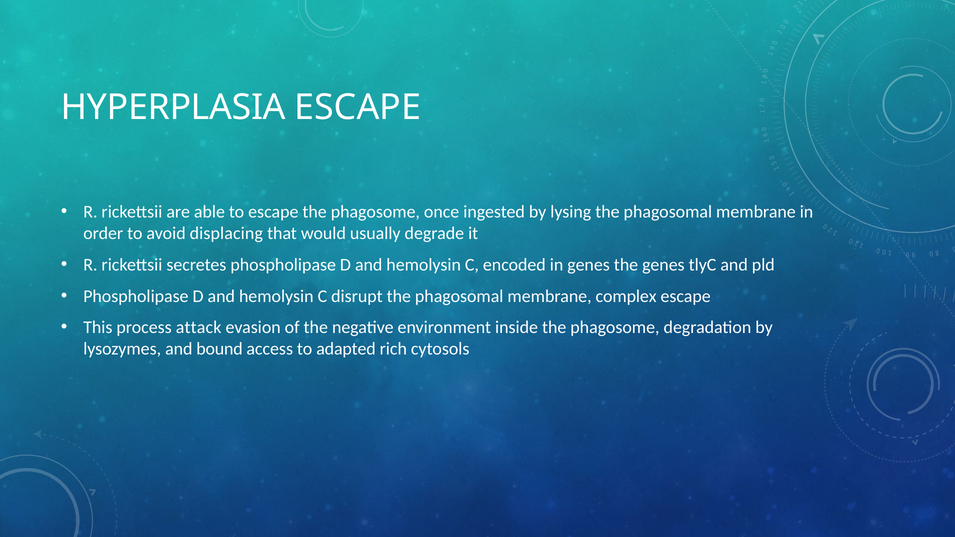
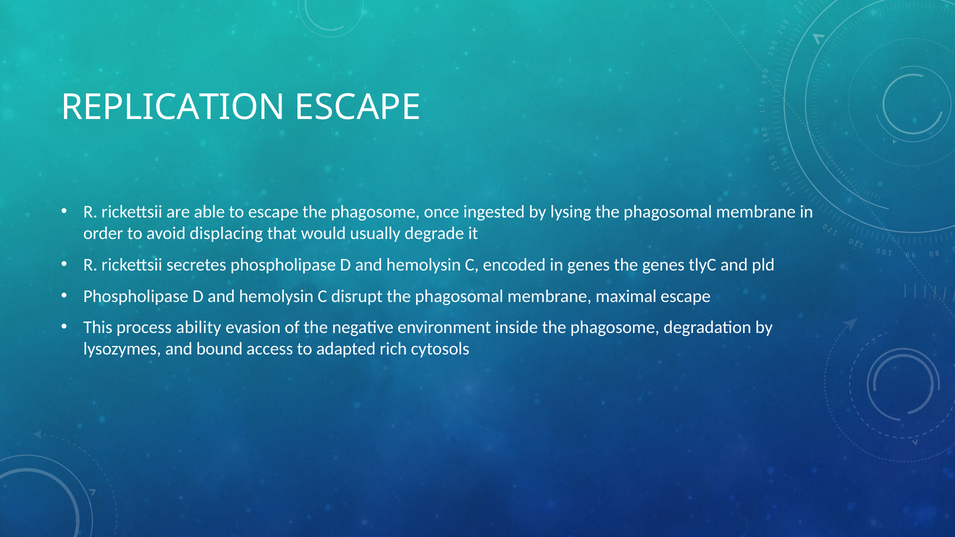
HYPERPLASIA: HYPERPLASIA -> REPLICATION (173, 107)
complex: complex -> maximal (626, 296)
attack: attack -> ability (199, 328)
